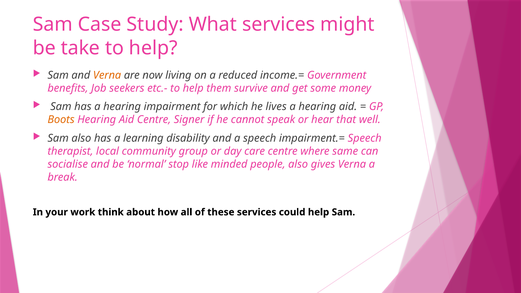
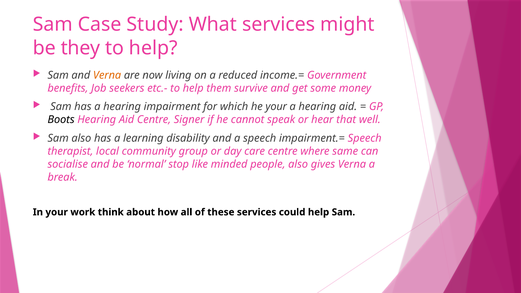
take: take -> they (80, 48)
he lives: lives -> your (276, 107)
Boots colour: orange -> black (61, 120)
